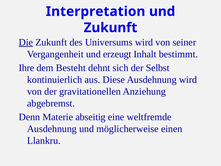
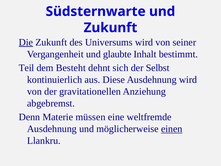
Interpretation: Interpretation -> Südsternwarte (96, 11)
erzeugt: erzeugt -> glaubte (117, 54)
Ihre: Ihre -> Teil (26, 68)
abseitig: abseitig -> müssen (90, 117)
einen underline: none -> present (172, 129)
